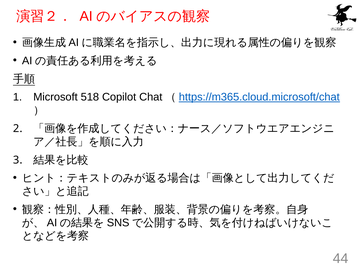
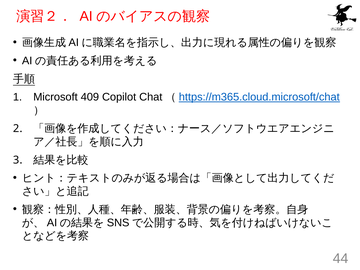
518: 518 -> 409 (90, 97)
